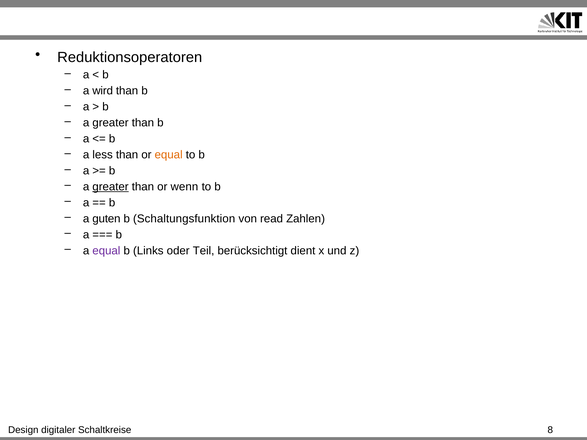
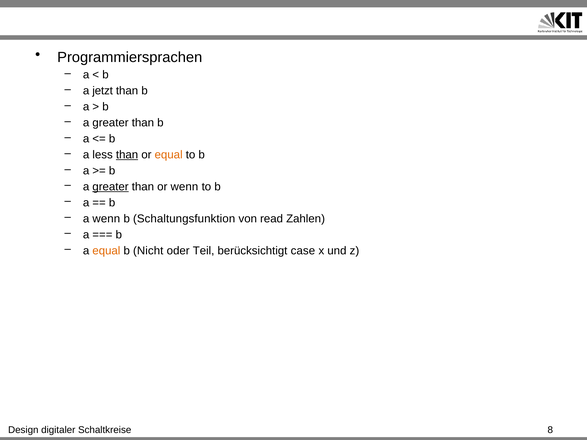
Reduktionsoperatoren: Reduktionsoperatoren -> Programmiersprachen (130, 57)
wird: wird -> jetzt (103, 91)
than underline: none -> present (127, 155)
a guten: guten -> wenn (106, 219)
equal colour: purple -> orange (106, 251)
Links: Links -> Nicht (148, 251)
dient: dient -> case (303, 251)
